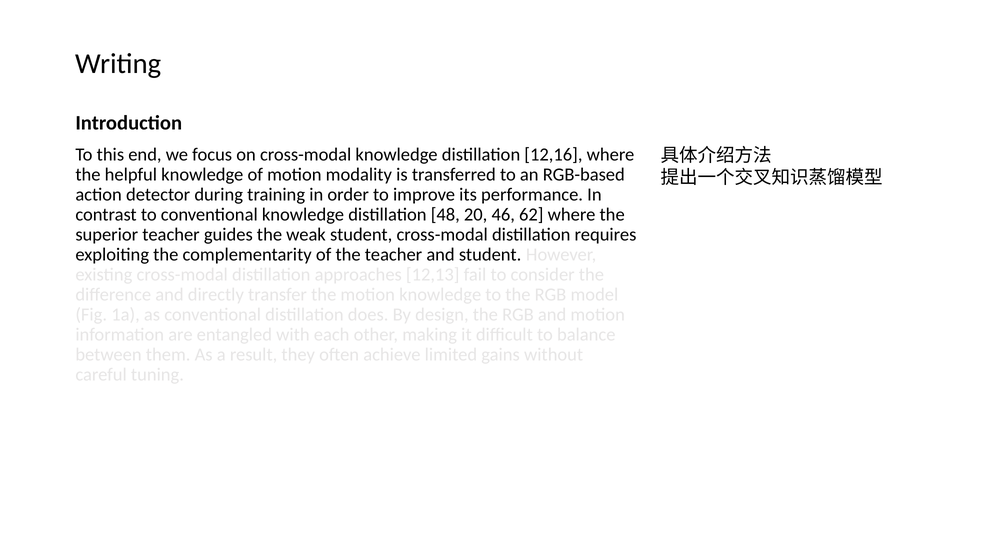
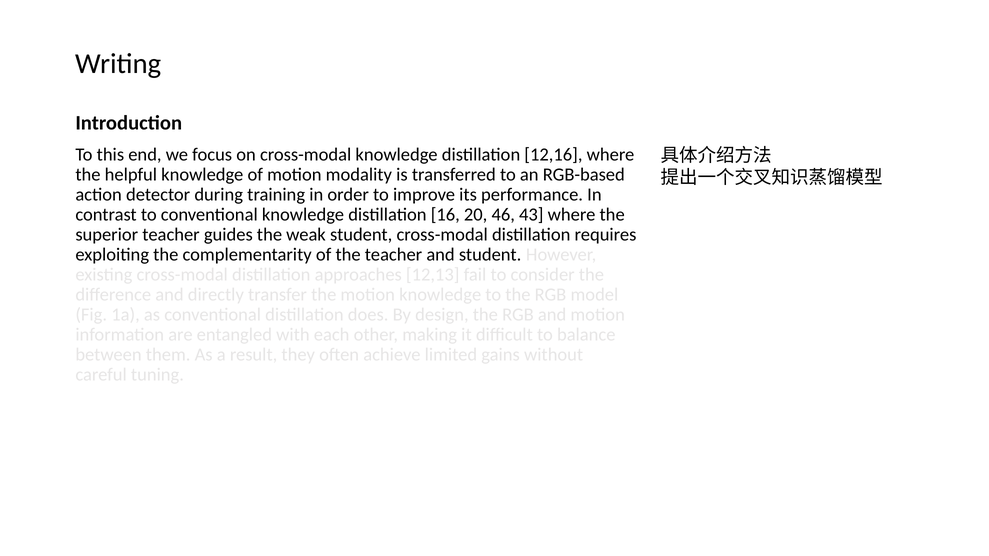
48: 48 -> 16 (445, 215)
62: 62 -> 43 (531, 215)
